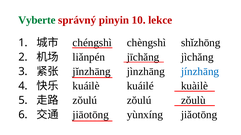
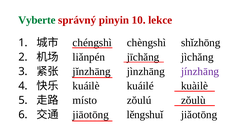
jínzhāng colour: blue -> purple (200, 72)
zŏulú: zŏulú -> místo (85, 101)
yùnxíng: yùnxíng -> lěngshuǐ (145, 115)
